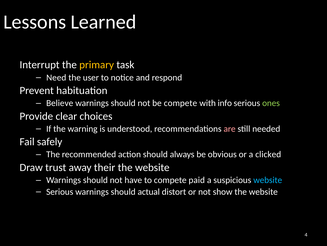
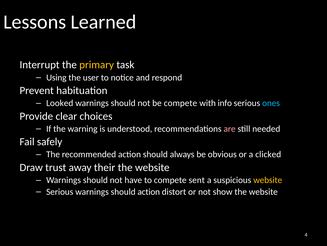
Need: Need -> Using (56, 77)
Believe: Believe -> Looked (60, 103)
ones colour: light green -> light blue (271, 103)
paid: paid -> sent (197, 180)
website colour: light blue -> yellow (268, 180)
should actual: actual -> action (149, 191)
